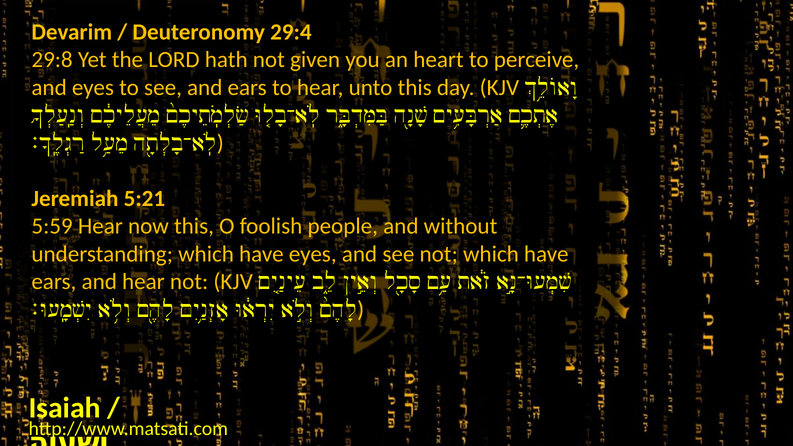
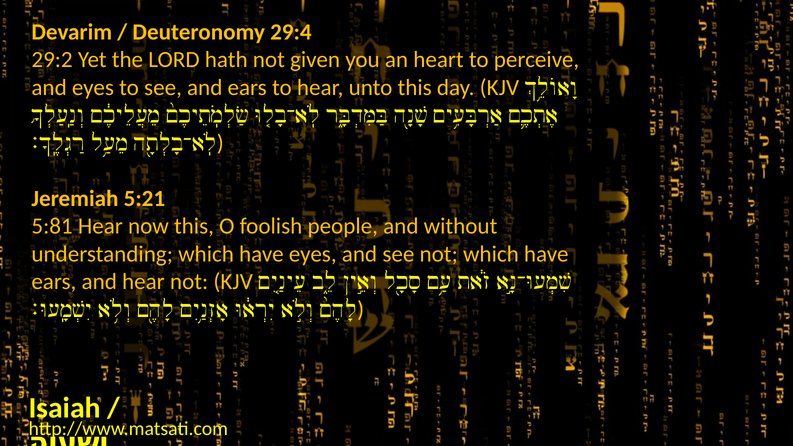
29:8: 29:8 -> 29:2 (52, 60)
5:59: 5:59 -> 5:81 (52, 226)
